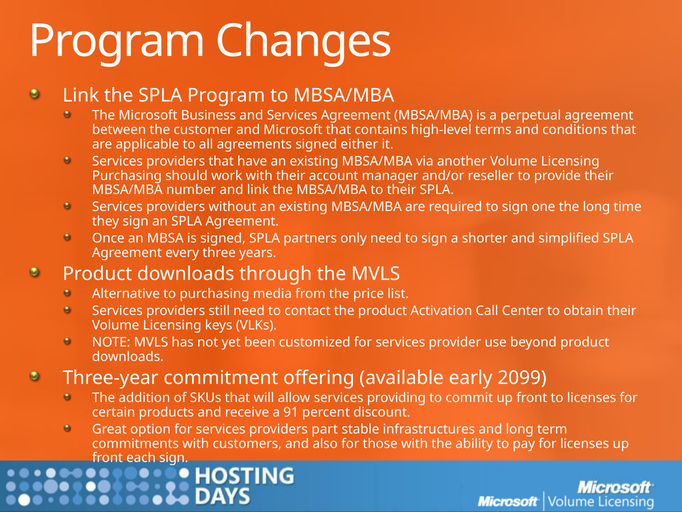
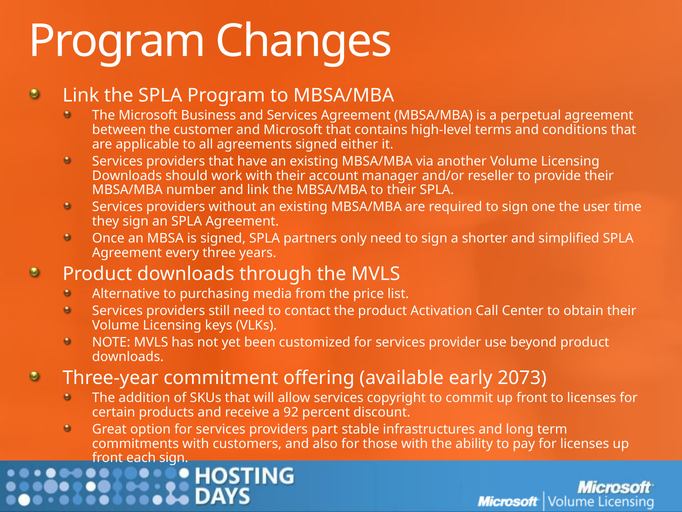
Purchasing: Purchasing -> Downloads (127, 175)
the long: long -> user (596, 207)
2099: 2099 -> 2073 (522, 378)
providing: providing -> copyright (396, 398)
91: 91 -> 92 (291, 412)
